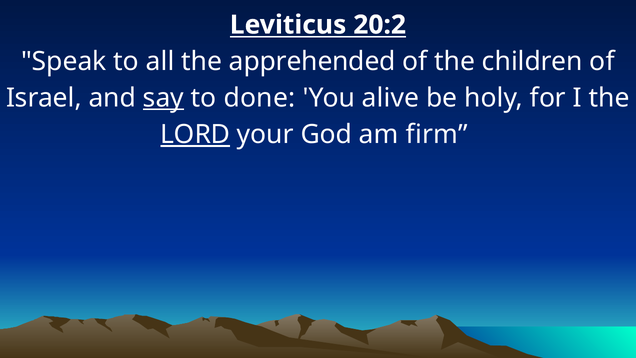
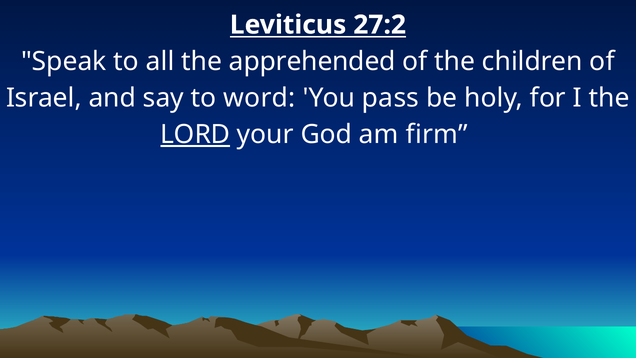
20:2: 20:2 -> 27:2 (380, 25)
say underline: present -> none (163, 98)
done: done -> word (259, 98)
alive: alive -> pass (391, 98)
